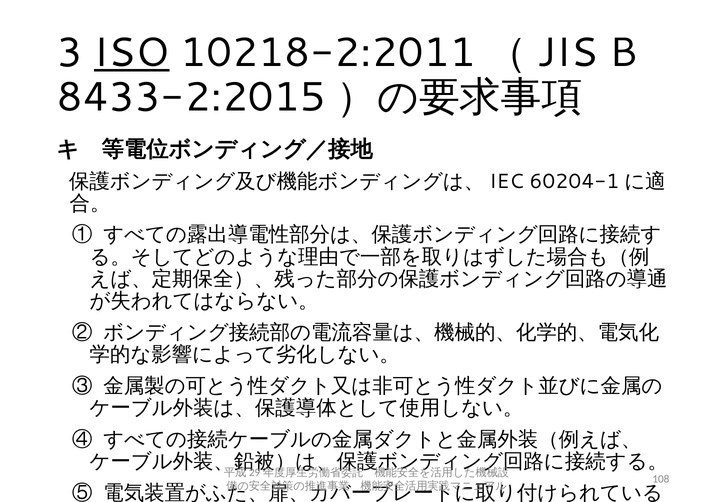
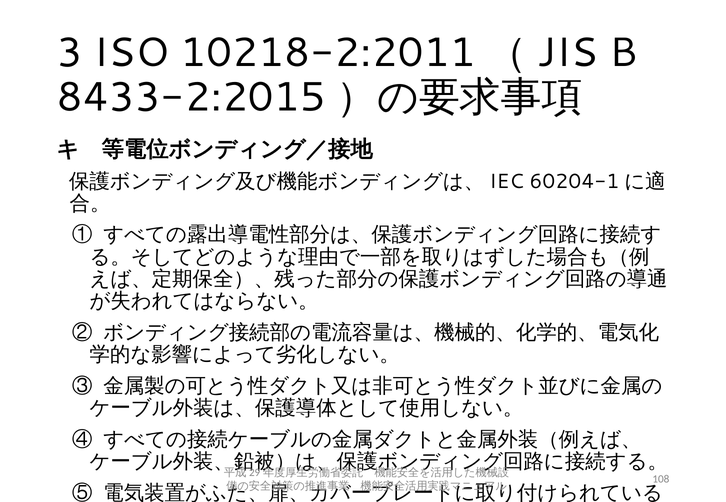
ISO underline: present -> none (132, 53)
